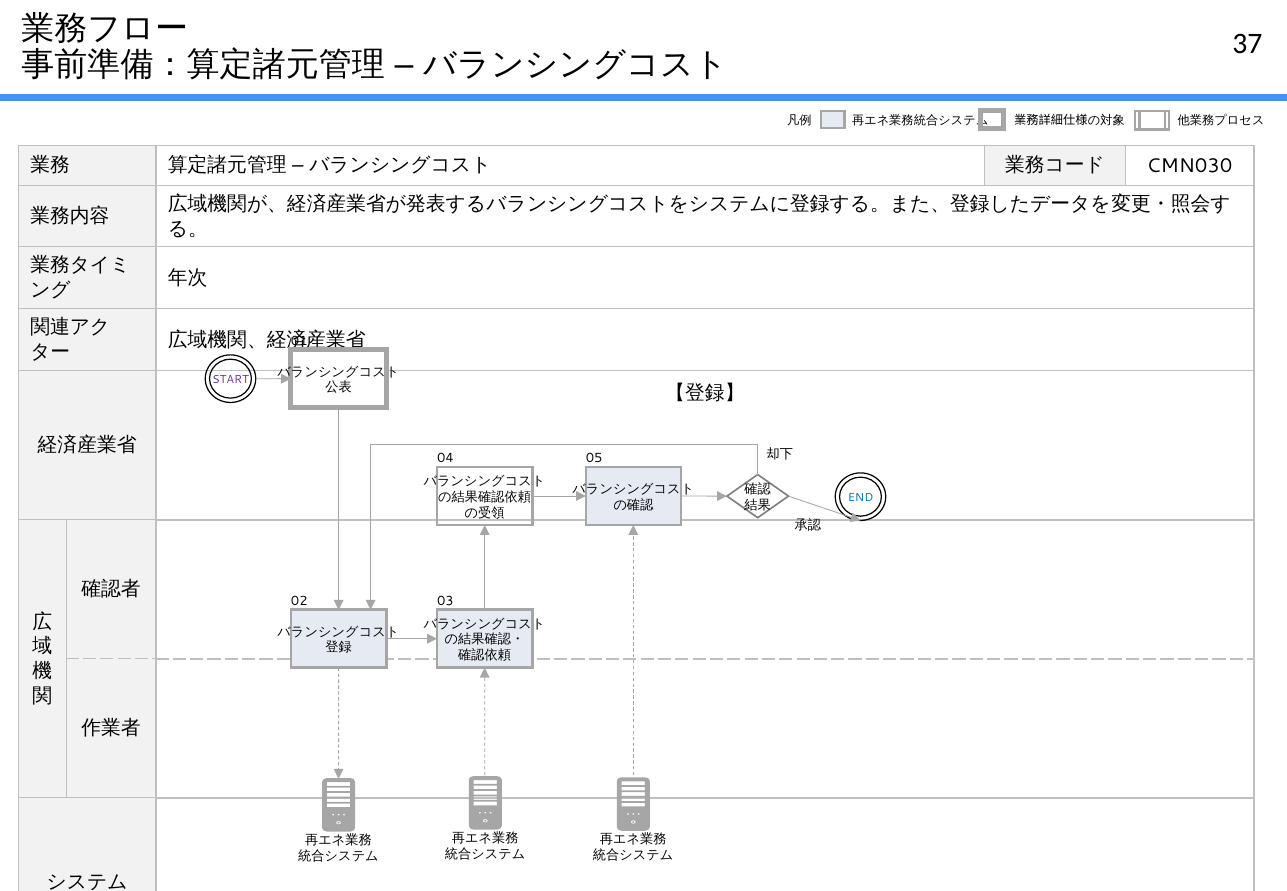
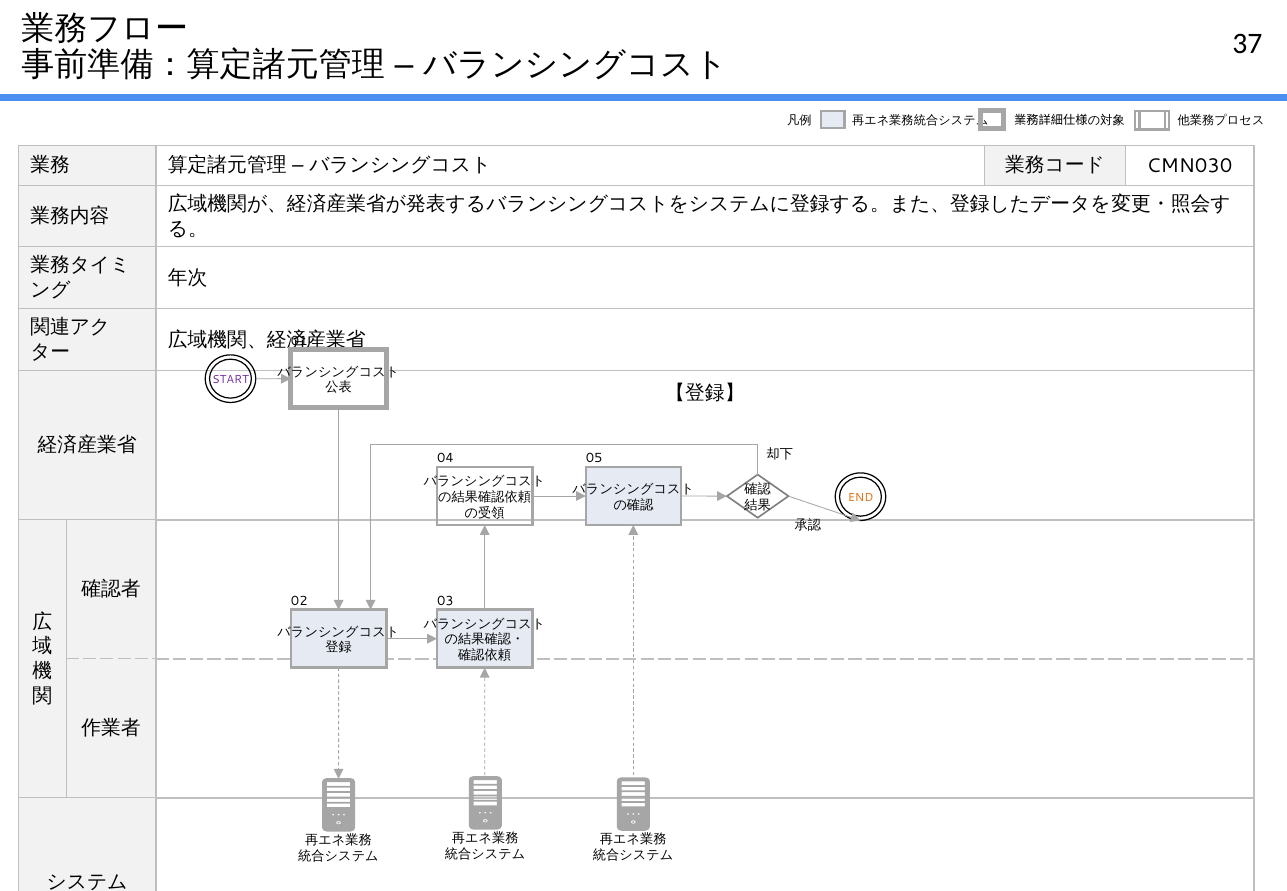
END colour: blue -> orange (861, 497)
